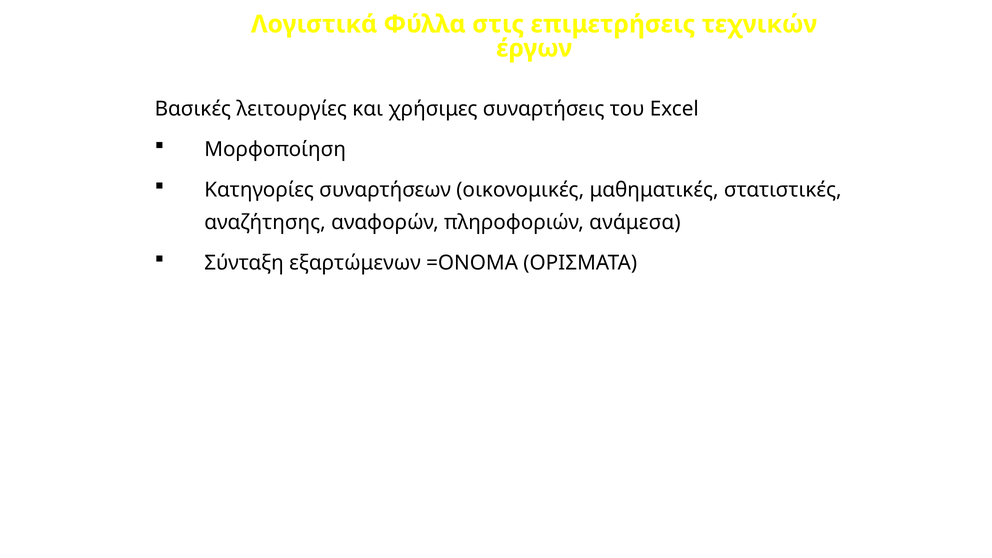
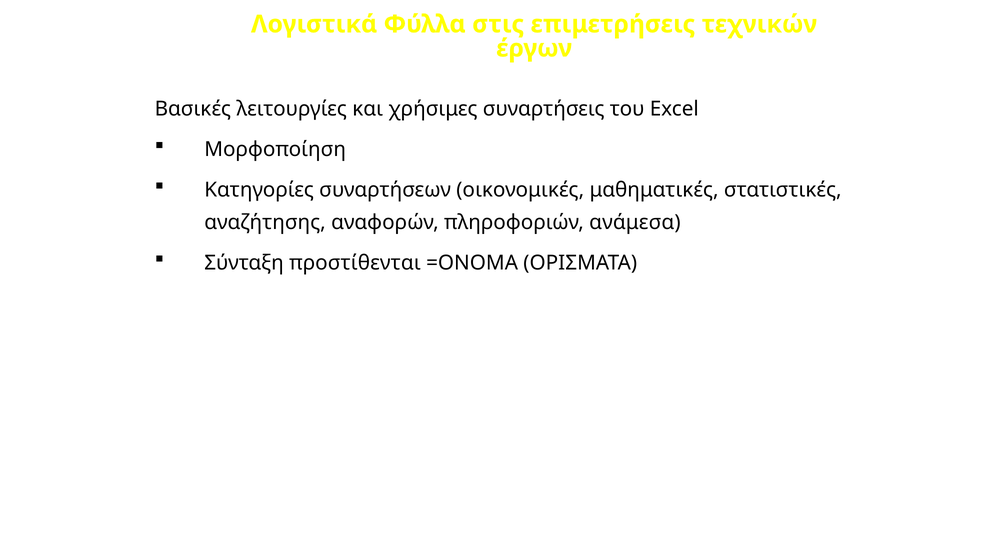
εξαρτώμενων: εξαρτώμενων -> προστίθενται (355, 263)
